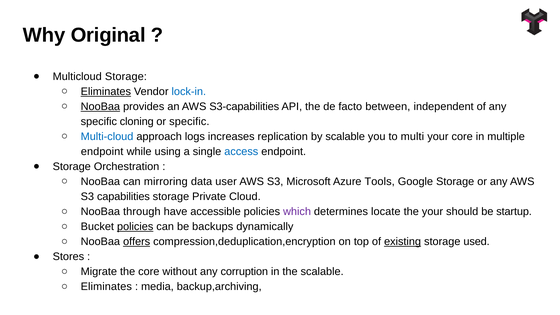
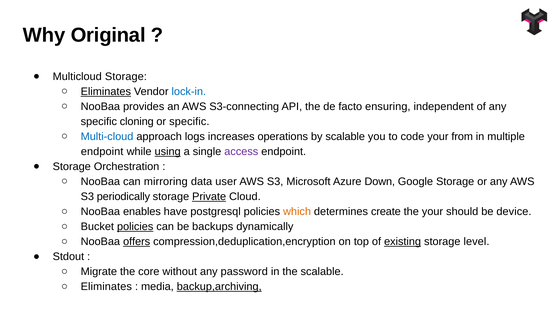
NooBaa underline: present -> none (100, 107)
S3-capabilities: S3-capabilities -> S3-connecting (244, 107)
between: between -> ensuring (388, 107)
replication: replication -> operations (283, 137)
multi: multi -> code (412, 137)
your core: core -> from (462, 137)
using underline: none -> present (168, 152)
access colour: blue -> purple (241, 152)
Tools: Tools -> Down (380, 182)
capabilities: capabilities -> periodically (123, 197)
Private underline: none -> present (209, 197)
through: through -> enables (142, 212)
accessible: accessible -> postgresql (216, 212)
which colour: purple -> orange (297, 212)
locate: locate -> create (386, 212)
startup: startup -> device (514, 212)
used: used -> level (476, 242)
Stores: Stores -> Stdout (68, 257)
corruption: corruption -> password (244, 272)
backup,archiving underline: none -> present (219, 287)
